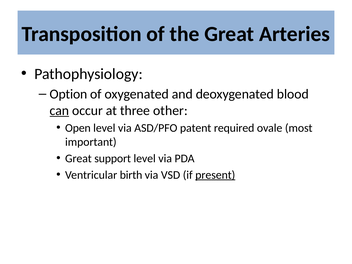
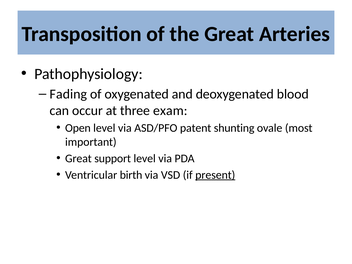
Option: Option -> Fading (68, 94)
can underline: present -> none (59, 110)
other: other -> exam (170, 110)
required: required -> shunting (234, 128)
